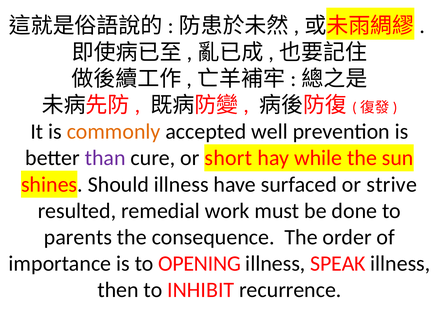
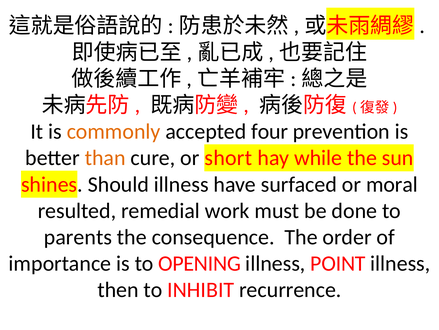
well: well -> four (270, 131)
than colour: purple -> orange (105, 158)
strive: strive -> moral (392, 184)
SPEAK: SPEAK -> POINT (338, 263)
